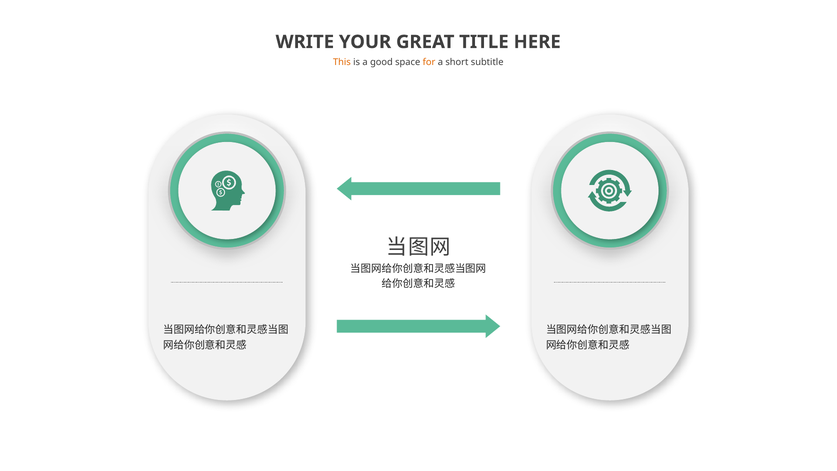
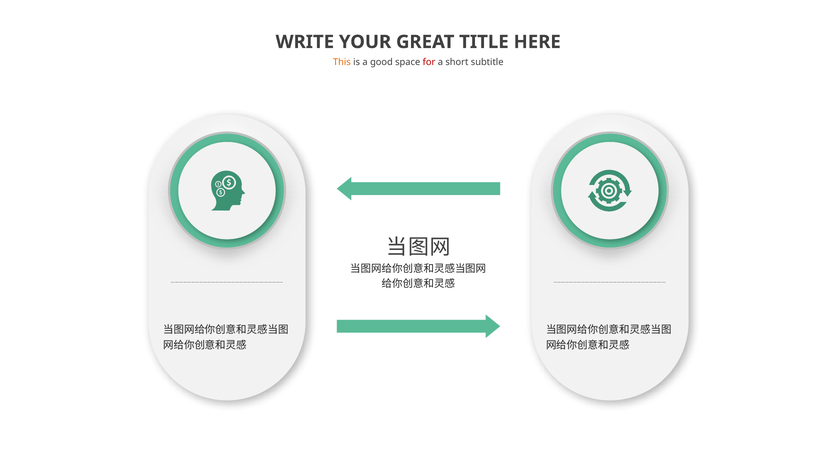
for colour: orange -> red (429, 62)
